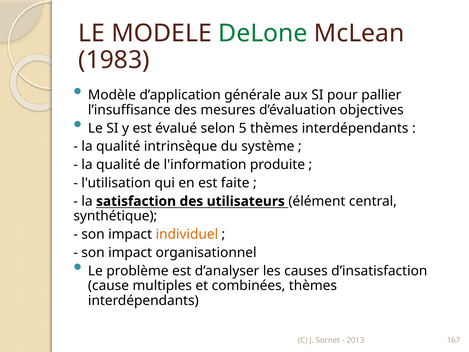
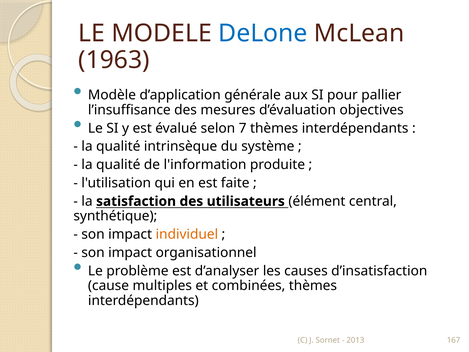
DeLone colour: green -> blue (263, 33)
1983: 1983 -> 1963 (114, 60)
5: 5 -> 7 (243, 128)
